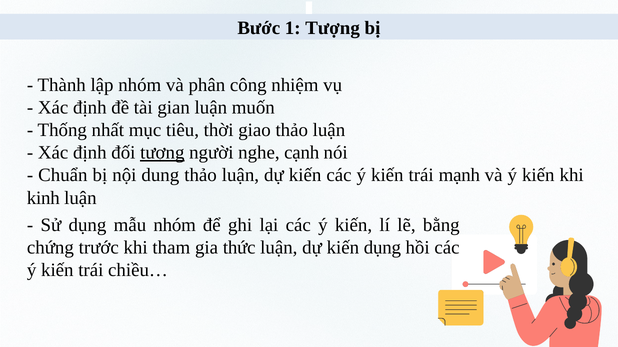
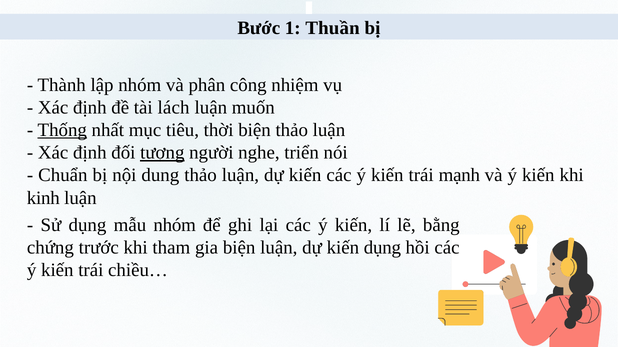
1 Tượng: Tượng -> Thuần (333, 28)
gian: gian -> lách (174, 108)
Thống underline: none -> present (62, 130)
thời giao: giao -> biện (255, 130)
cạnh: cạnh -> triển (302, 153)
gia thức: thức -> biện (239, 248)
